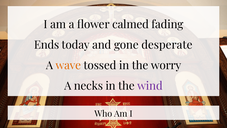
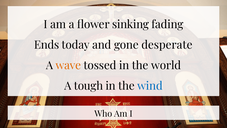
calmed: calmed -> sinking (131, 25)
worry: worry -> world (166, 65)
necks: necks -> tough (89, 86)
wind colour: purple -> blue (150, 86)
